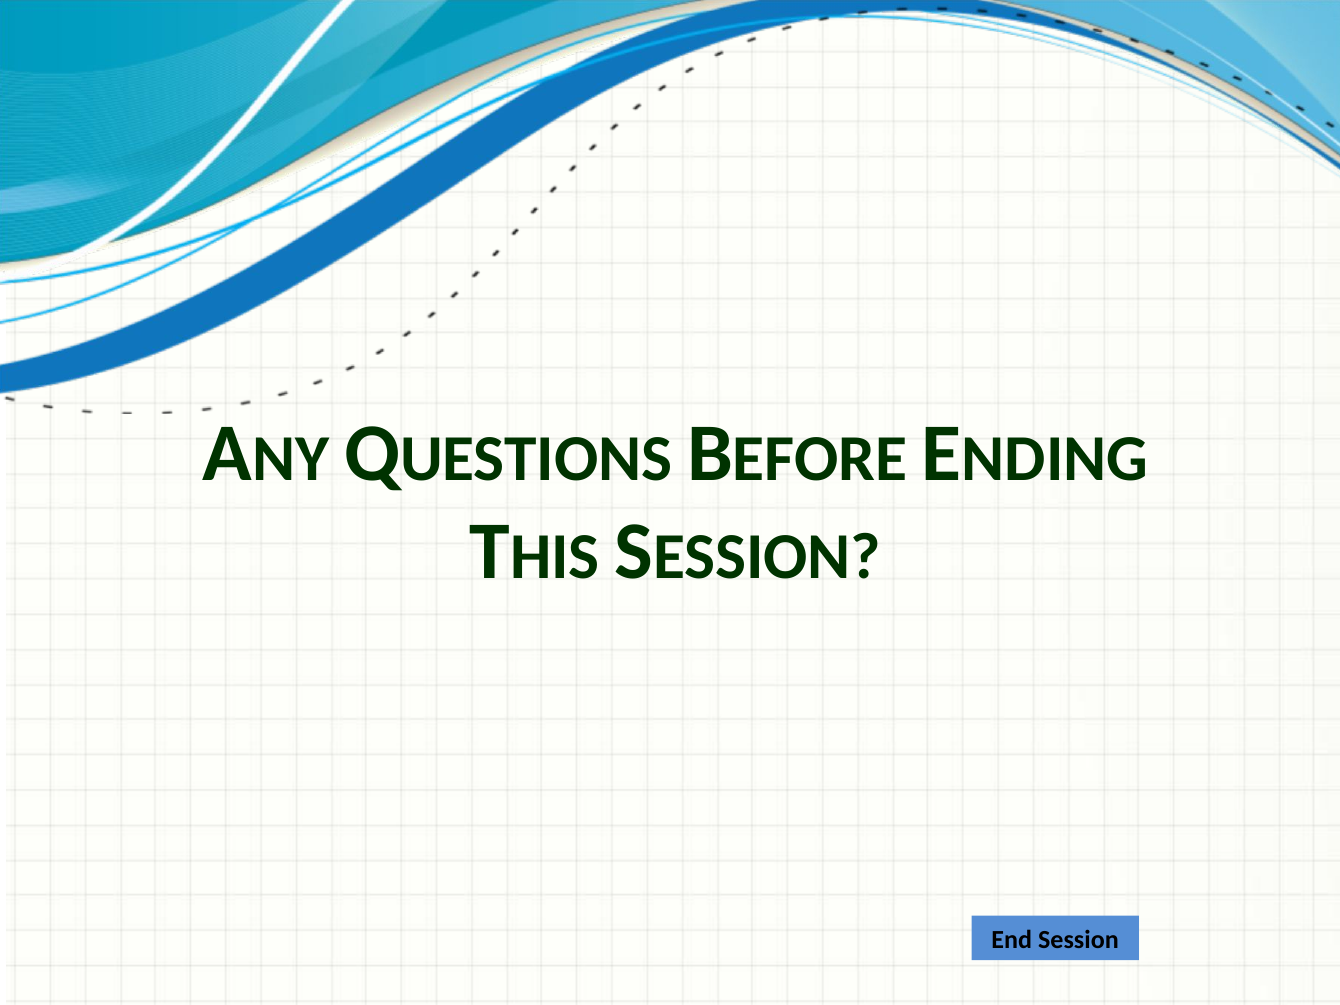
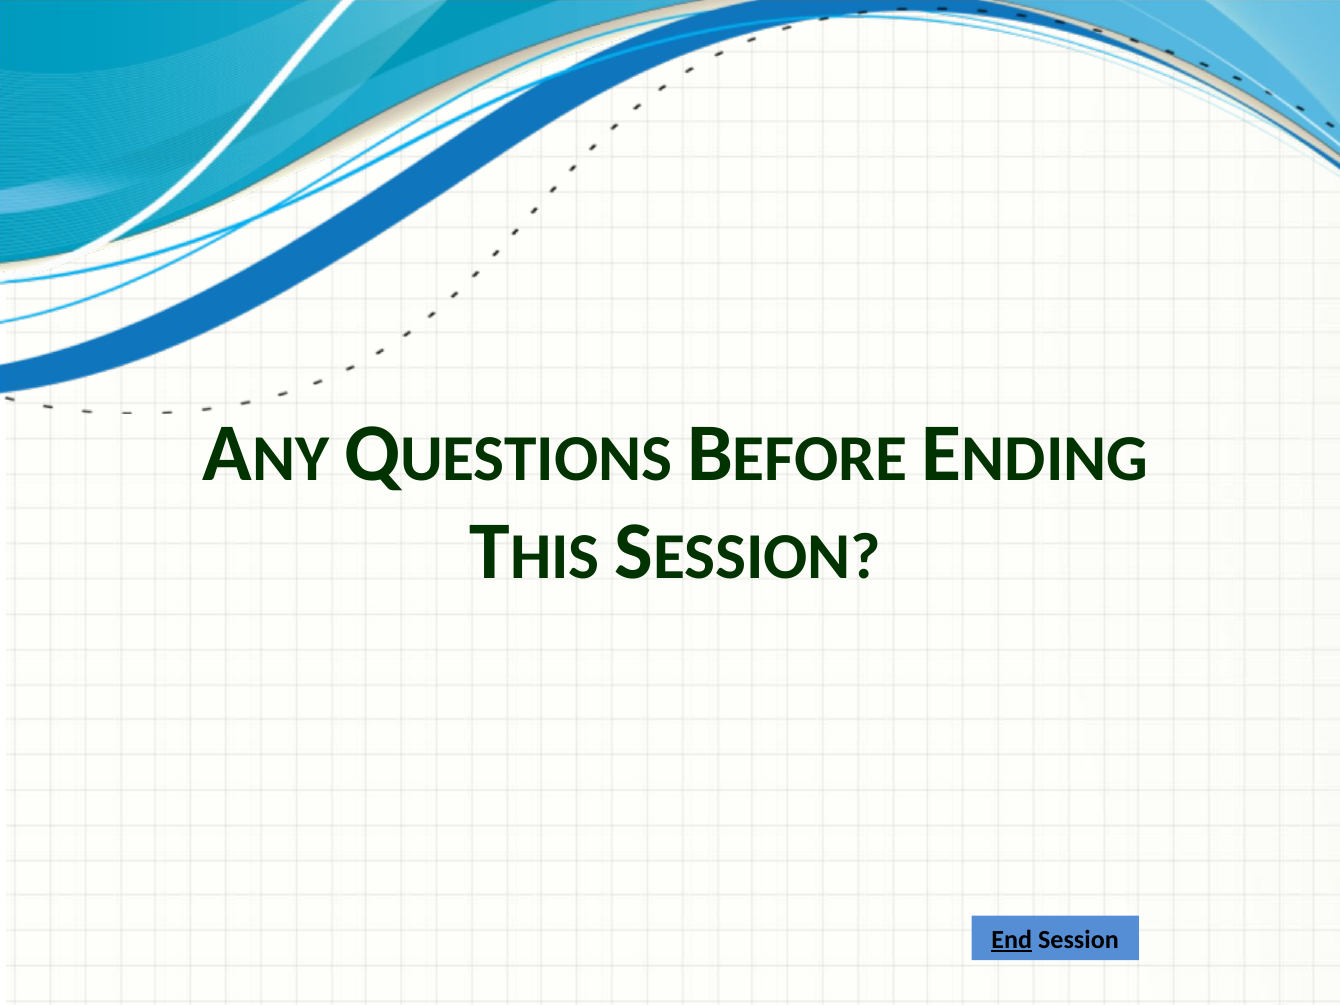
End underline: none -> present (1012, 940)
